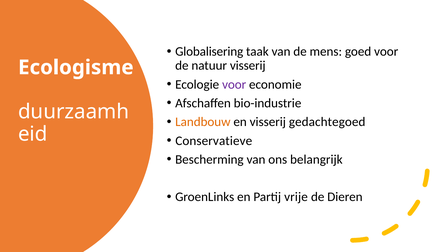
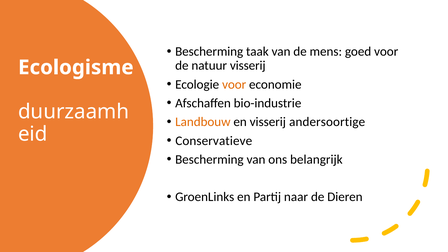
Globalisering: Globalisering -> Bescherming (209, 52)
voor colour: purple -> orange (234, 84)
gedachtegoed: gedachtegoed -> andersoortige (327, 122)
vrije: vrije -> naar (296, 197)
